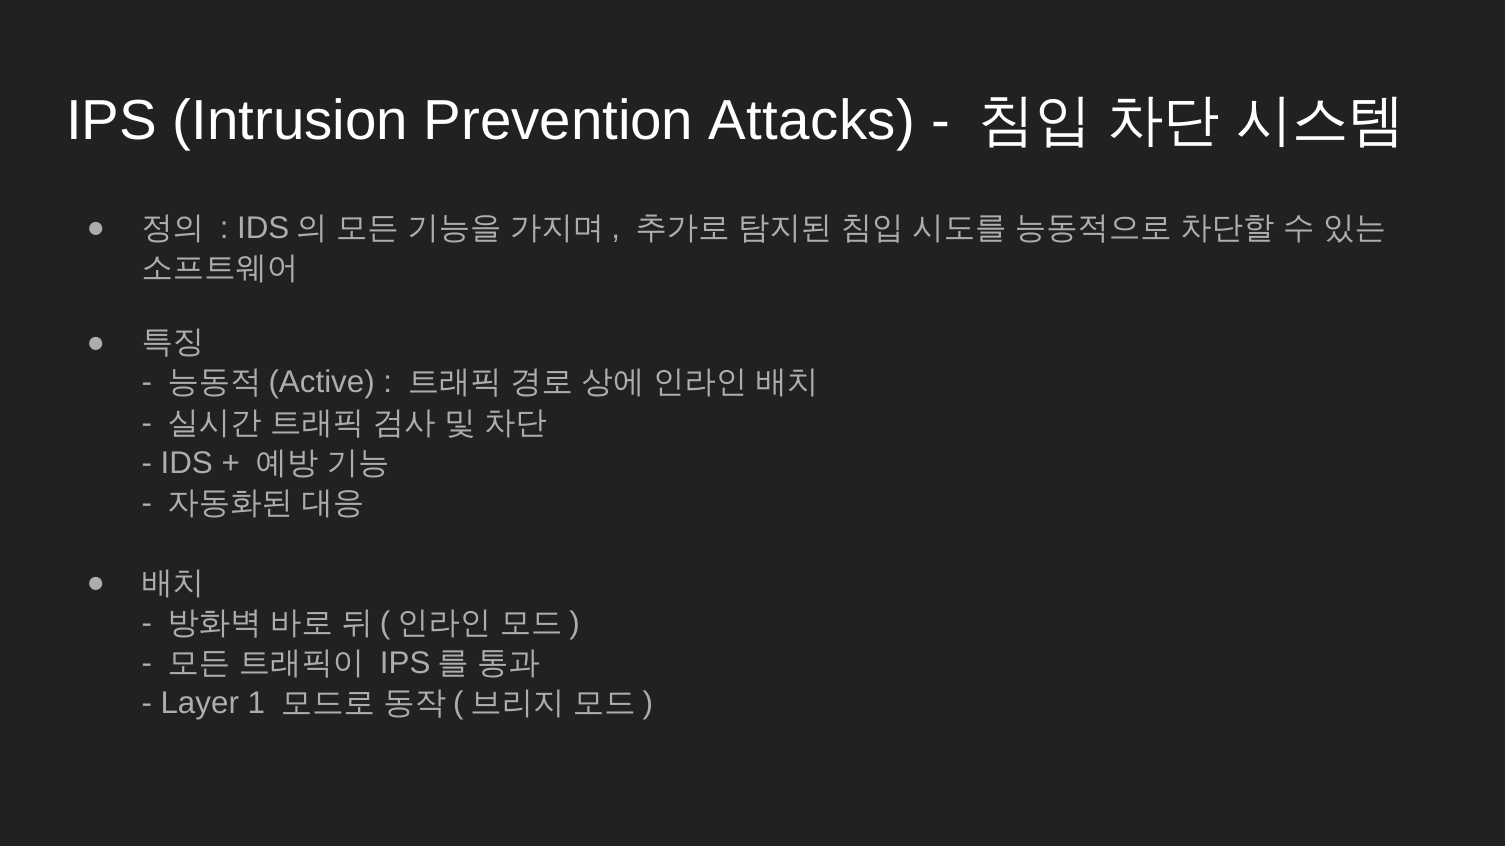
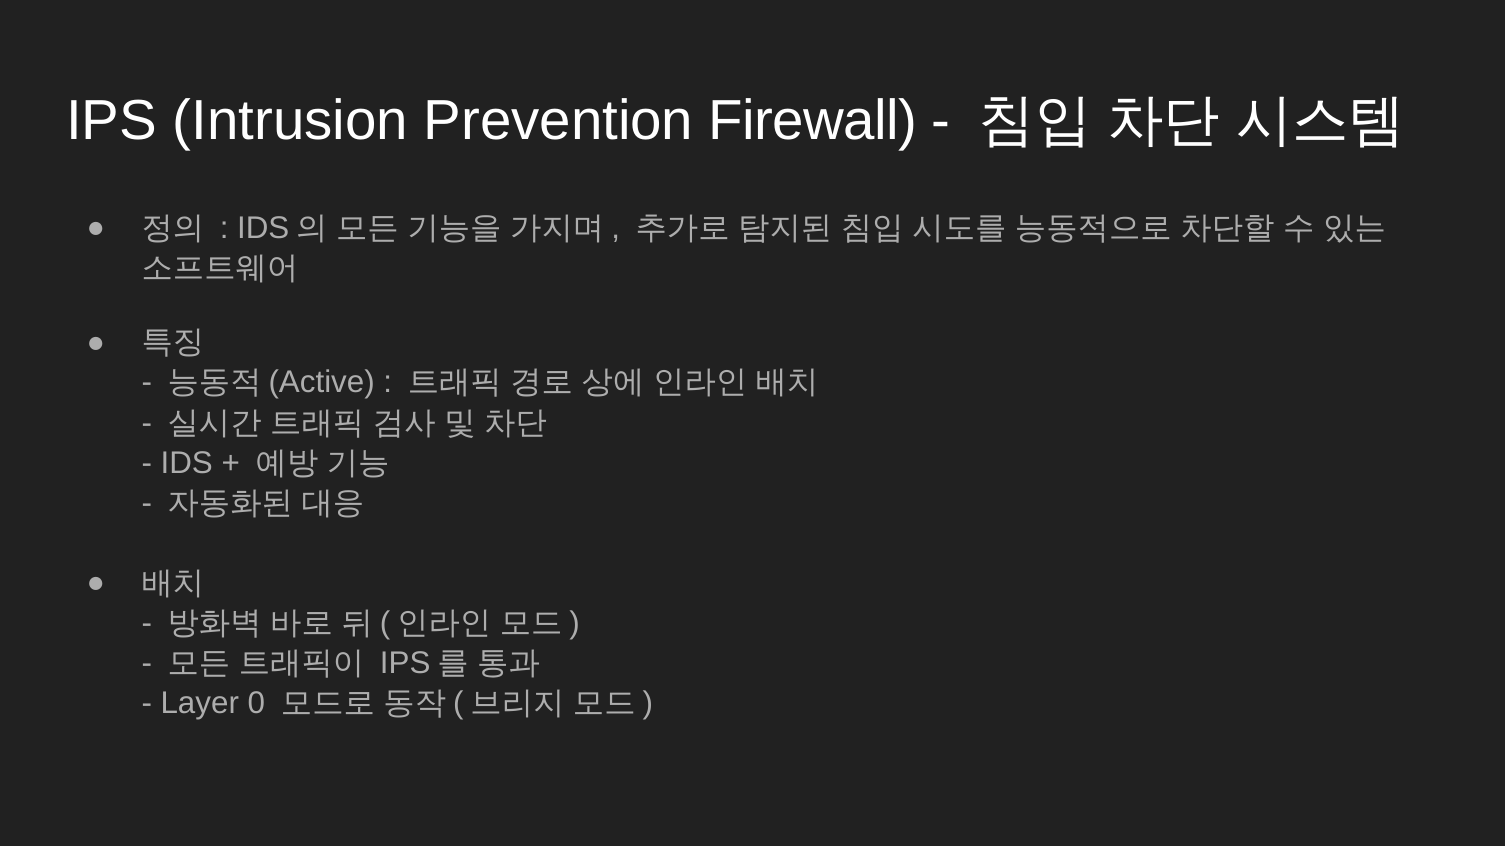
Attacks: Attacks -> Firewall (813, 121)
1: 1 -> 0 (256, 703)
